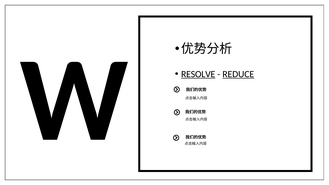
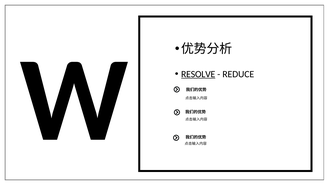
REDUCE underline: present -> none (238, 74)
